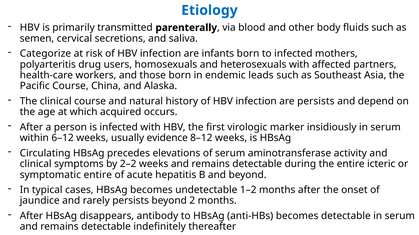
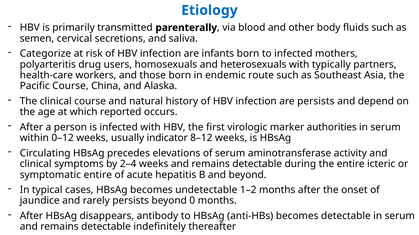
affected: affected -> typically (331, 65)
leads: leads -> route (261, 75)
acquired: acquired -> reported (121, 112)
insidiously: insidiously -> authorities (332, 128)
6–12: 6–12 -> 0–12 (63, 138)
evidence: evidence -> indicator (167, 138)
2–2: 2–2 -> 2–4 (128, 164)
2: 2 -> 0 (192, 201)
